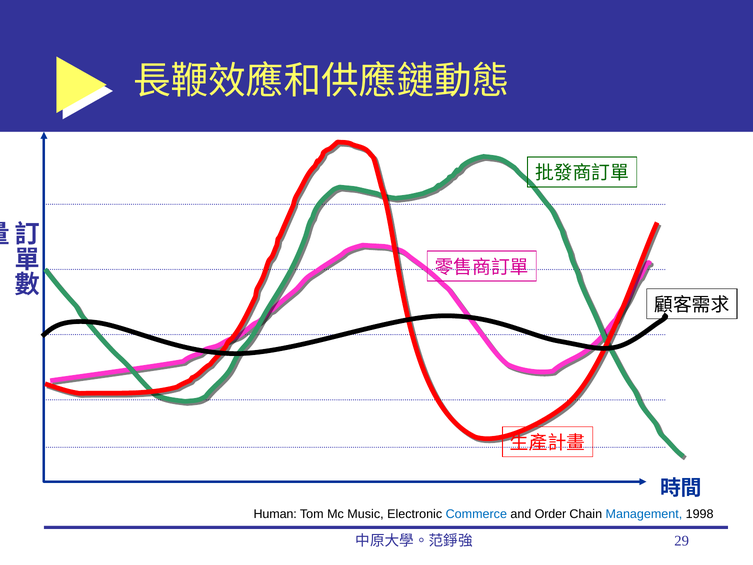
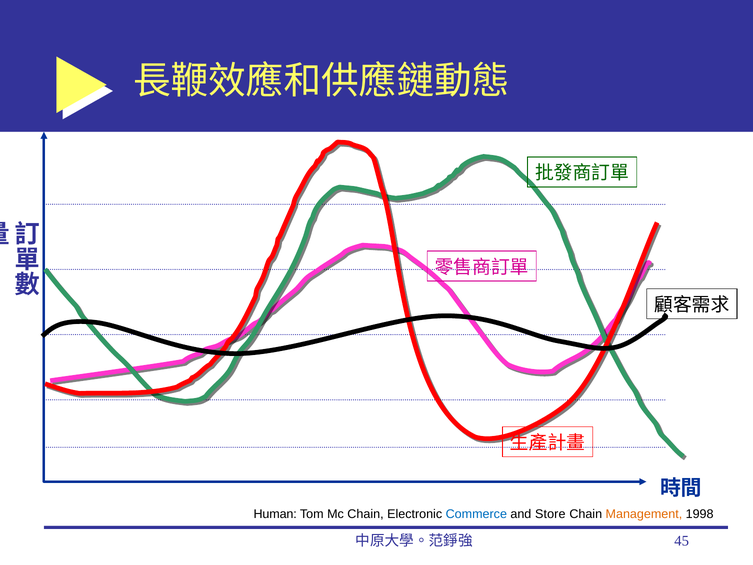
Mc Music: Music -> Chain (366, 514)
Order: Order -> Store (550, 514)
Management colour: blue -> orange (644, 514)
29: 29 -> 45 (682, 541)
